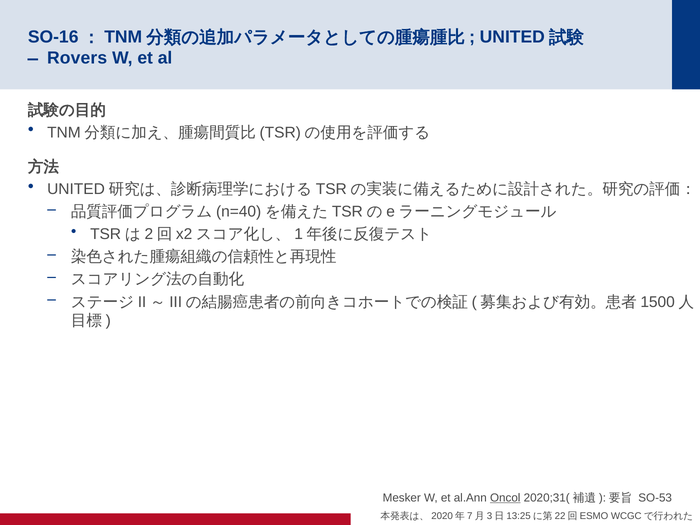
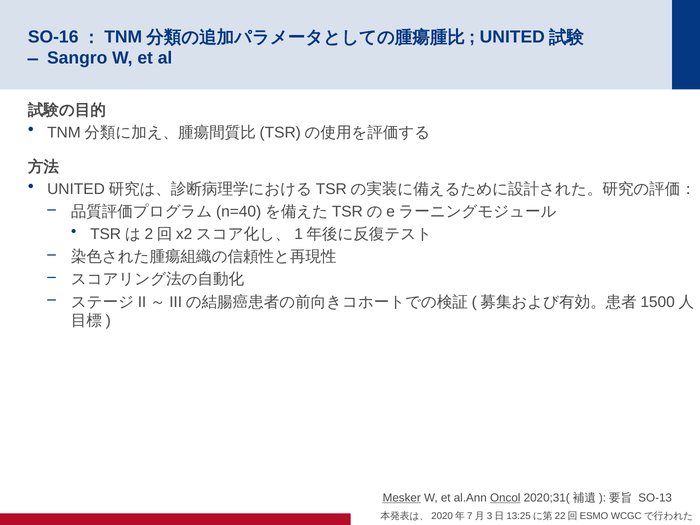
Rovers: Rovers -> Sangro (77, 58)
Mesker underline: none -> present (402, 498)
SO-53: SO-53 -> SO-13 (655, 498)
